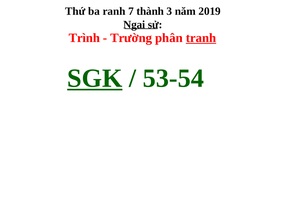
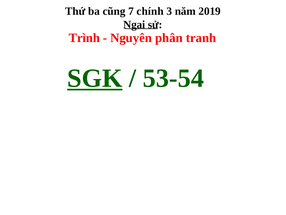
ranh: ranh -> cũng (114, 11)
thành: thành -> chính (150, 11)
Trường: Trường -> Nguyên (131, 38)
tranh underline: present -> none (201, 38)
